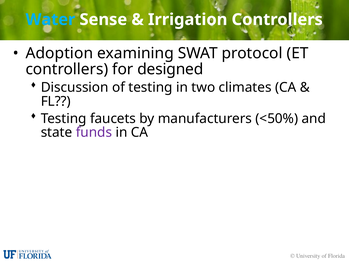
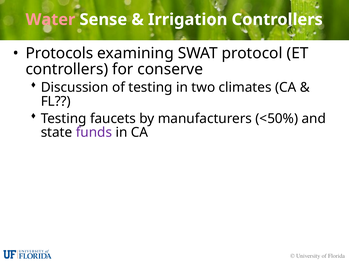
Water colour: light blue -> pink (50, 20)
Adoption: Adoption -> Protocols (59, 53)
designed: designed -> conserve (170, 69)
